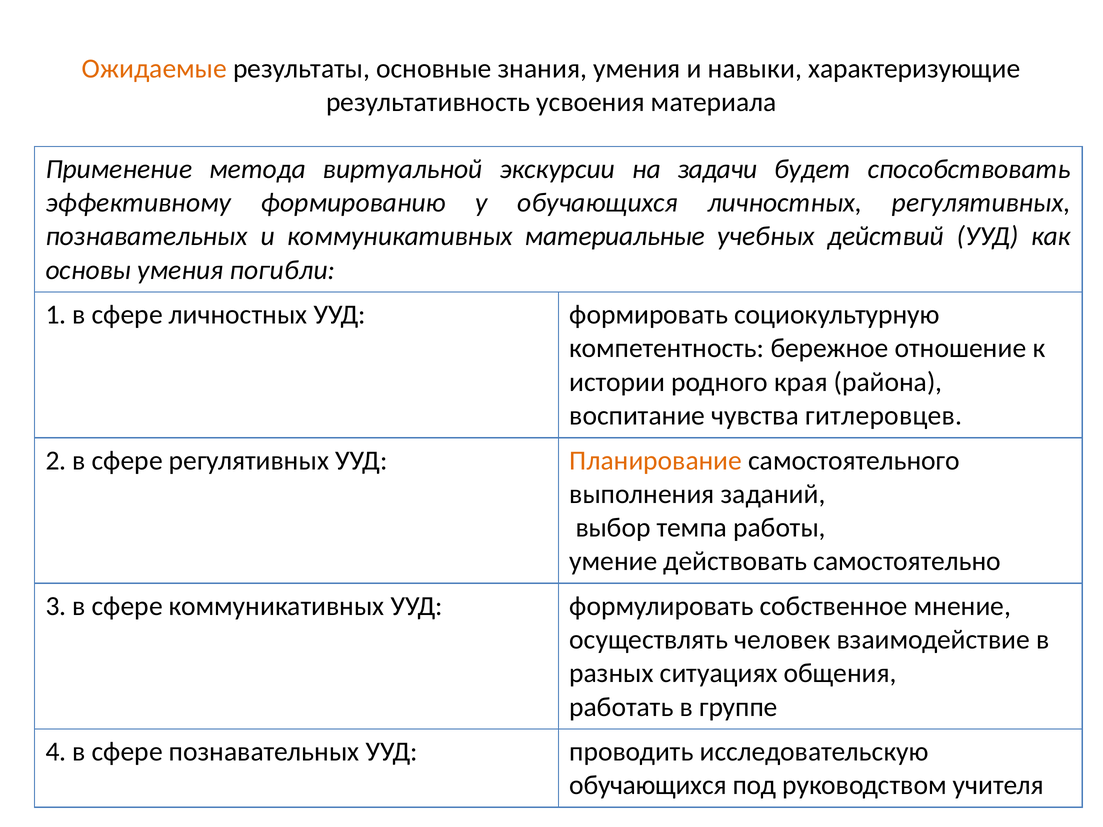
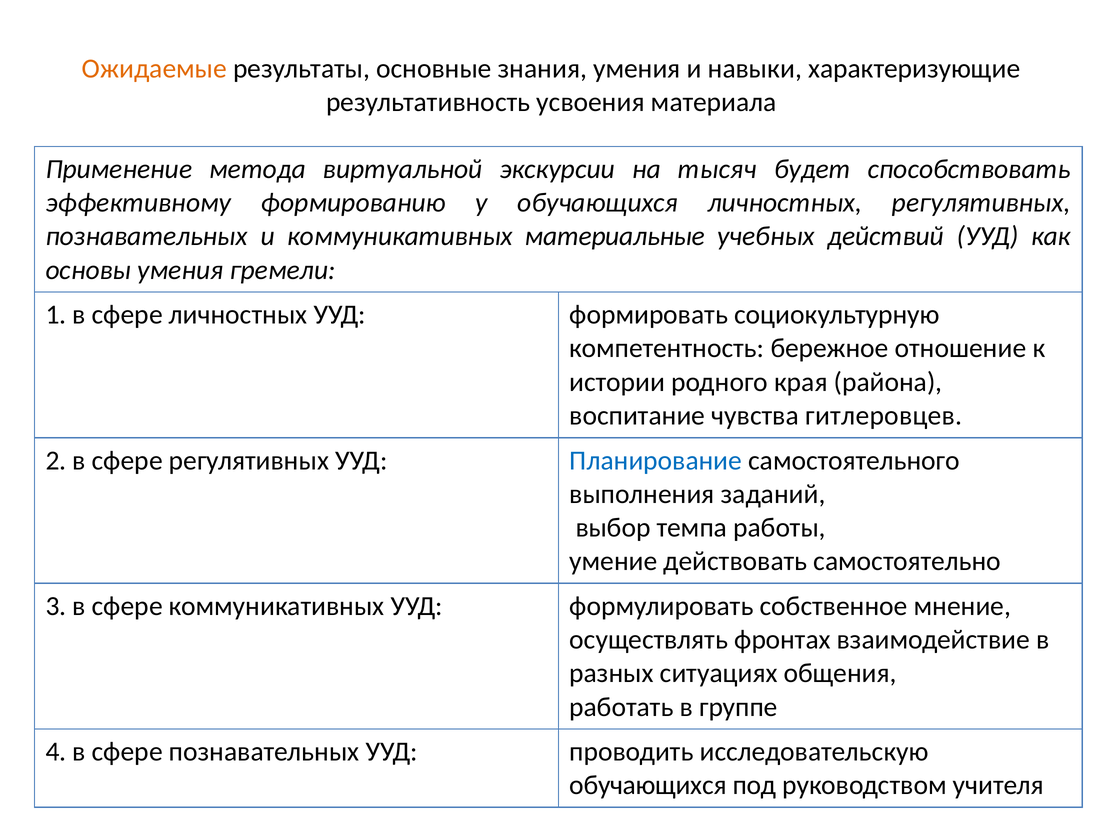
задачи: задачи -> тысяч (717, 169)
погибли: погибли -> гремели (283, 270)
Планирование colour: orange -> blue (656, 461)
человек: человек -> фронтах (782, 640)
